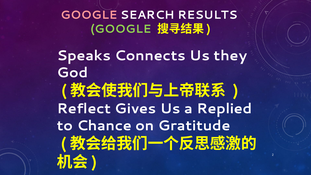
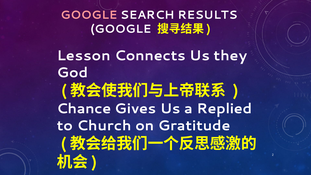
GOOGLE colour: light green -> white (121, 29)
Speaks: Speaks -> Lesson (84, 56)
Reflect: Reflect -> Chance (84, 109)
Chance: Chance -> Church (104, 126)
